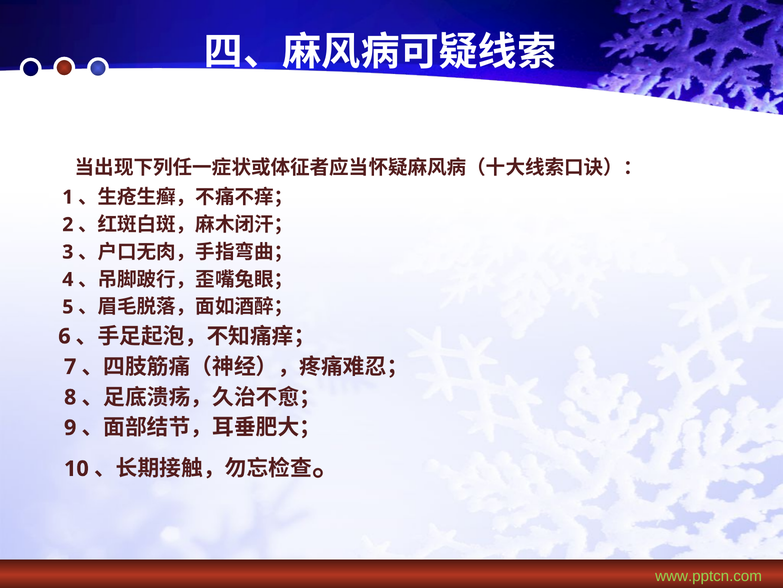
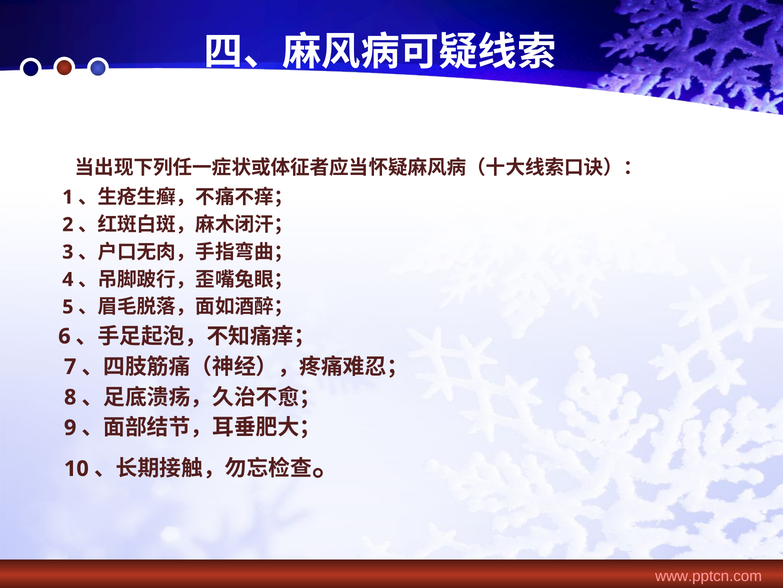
www.pptcn.com colour: light green -> pink (709, 575)
